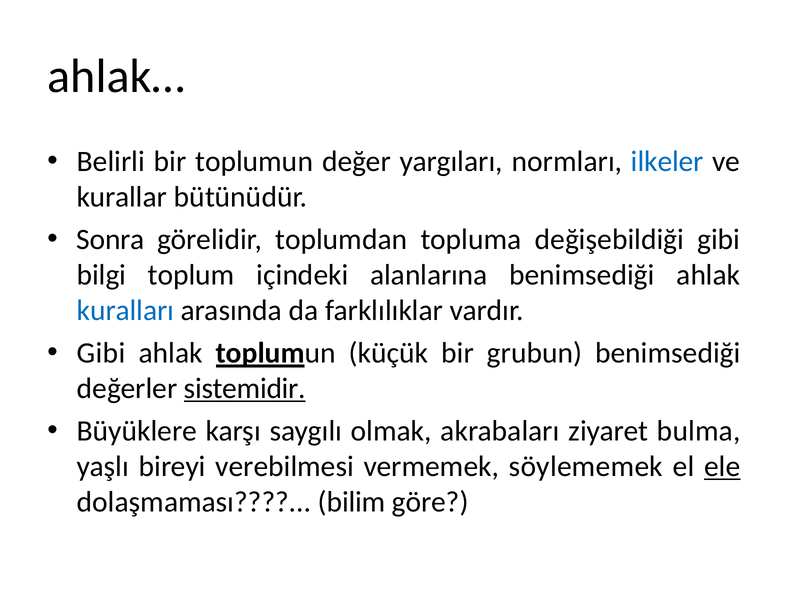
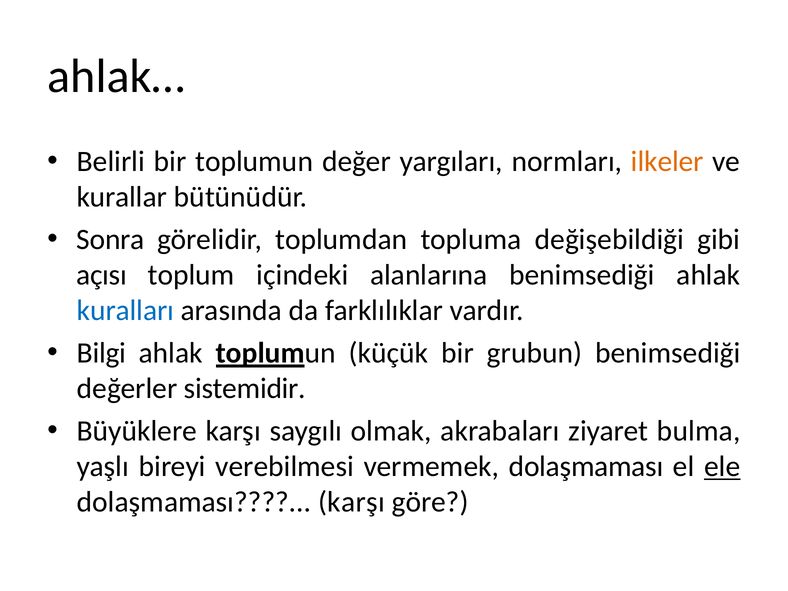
ilkeler colour: blue -> orange (667, 162)
bilgi: bilgi -> açısı (102, 275)
Gibi: Gibi -> Bilgi (101, 353)
sistemidir underline: present -> none (245, 389)
vermemek söylememek: söylememek -> dolaşmaması (586, 467)
dolaşmaması bilim: bilim -> karşı (352, 502)
